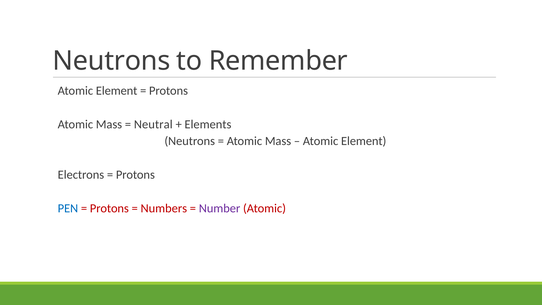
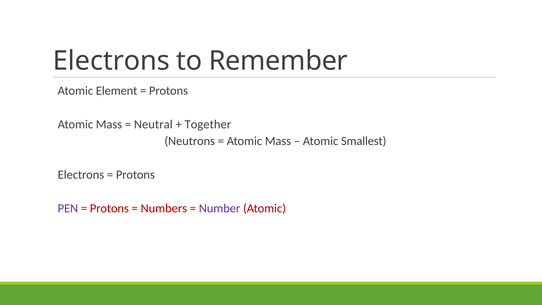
Neutrons: Neutrons -> Electrons (111, 61)
Elements: Elements -> Together (208, 124)
Element: Element -> Smallest (364, 141)
PEN colour: blue -> purple (68, 208)
